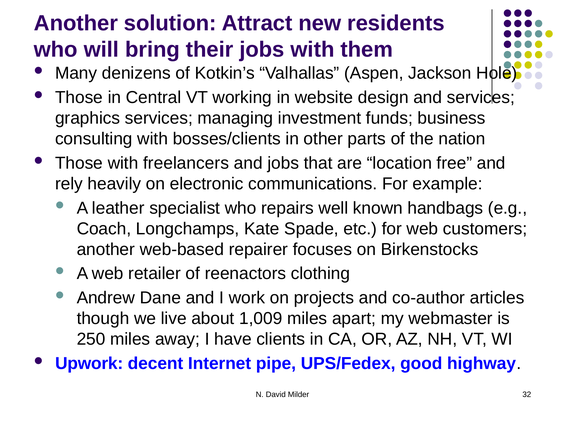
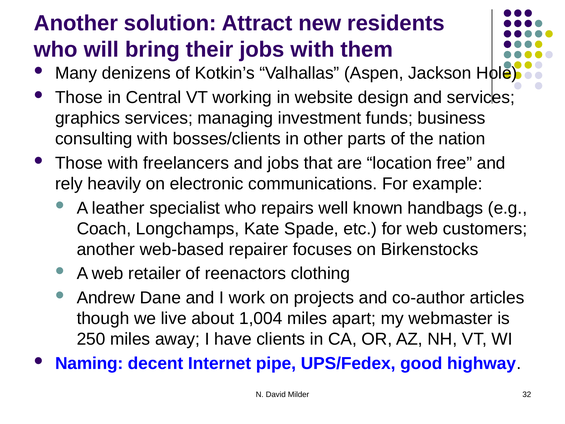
1,009: 1,009 -> 1,004 (261, 318)
Upwork: Upwork -> Naming (89, 363)
